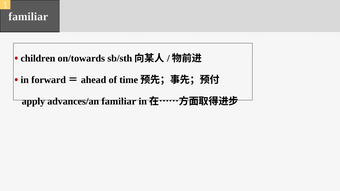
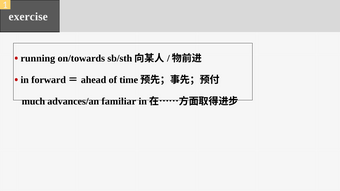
familiar: familiar -> exercise (28, 17)
children: children -> running (38, 59)
apply: apply -> much (33, 102)
